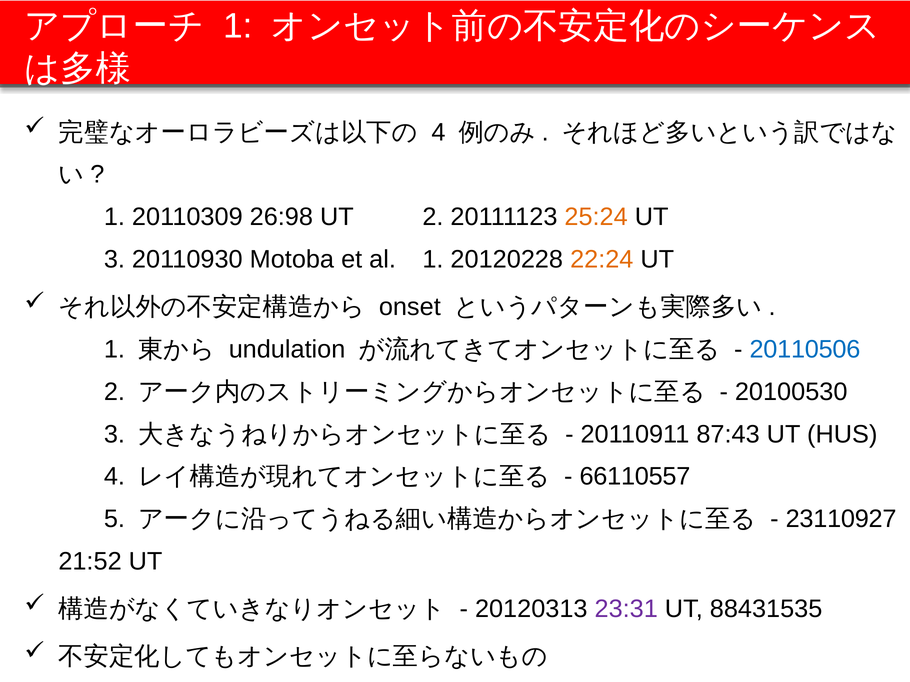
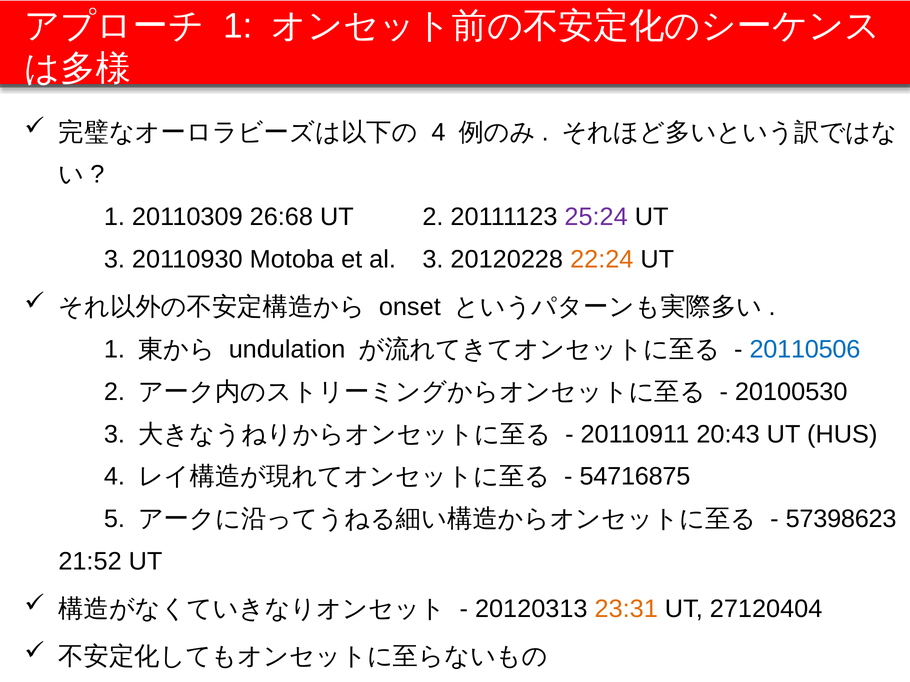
26:98: 26:98 -> 26:68 (281, 217)
25:24 colour: orange -> purple (596, 217)
al 1: 1 -> 3 (433, 260)
87:43: 87:43 -> 20:43 (728, 435)
66110557: 66110557 -> 54716875 (635, 477)
23110927: 23110927 -> 57398623 (841, 519)
23:31 colour: purple -> orange (626, 609)
88431535: 88431535 -> 27120404 (766, 609)
